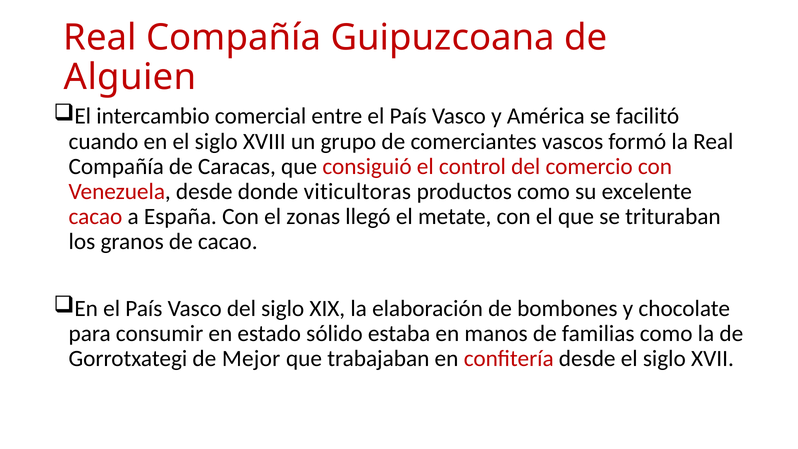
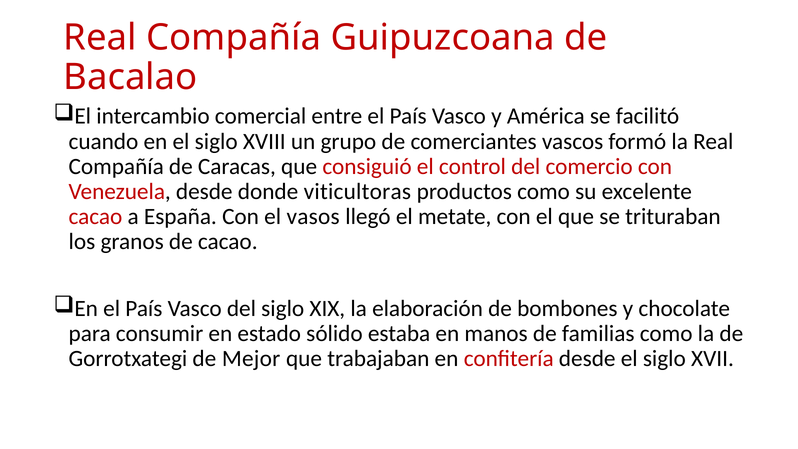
Alguien: Alguien -> Bacalao (130, 77)
zonas: zonas -> vasos (313, 217)
